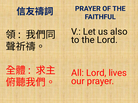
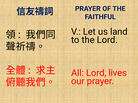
also: also -> land (119, 32)
